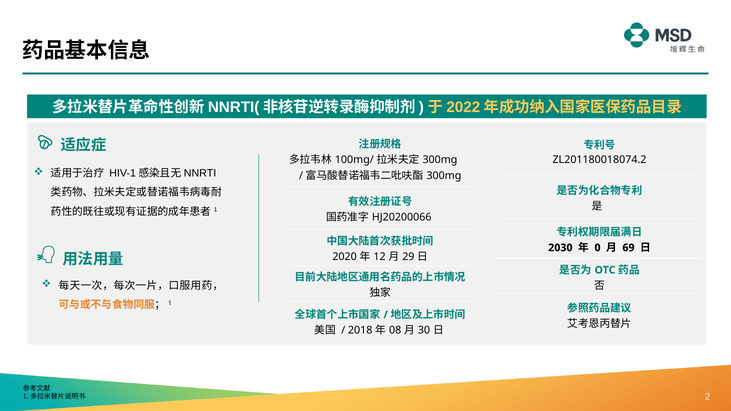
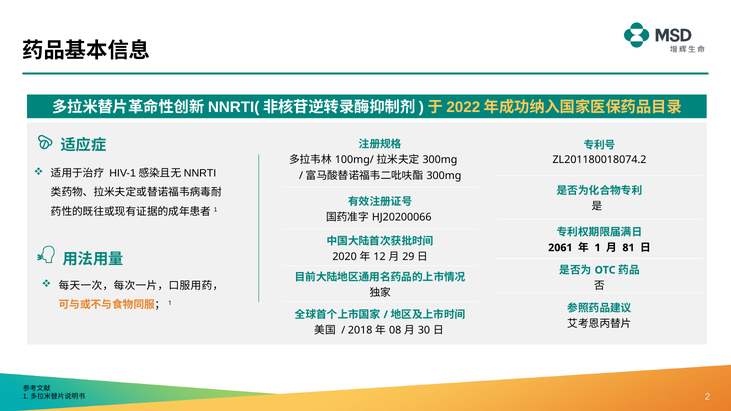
2030: 2030 -> 2061 (560, 248)
0: 0 -> 1 (598, 248)
69: 69 -> 81 (628, 248)
